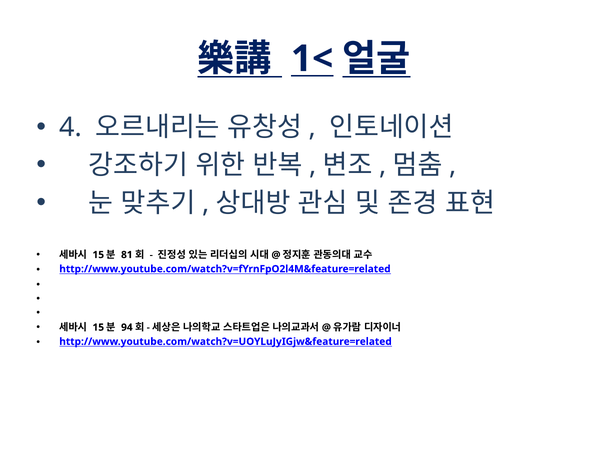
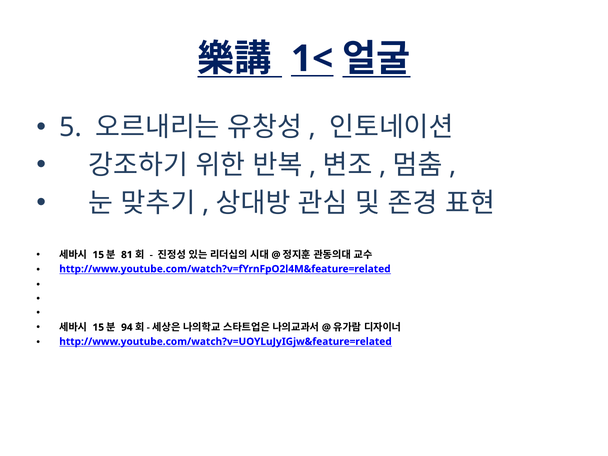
4: 4 -> 5 (71, 128)
